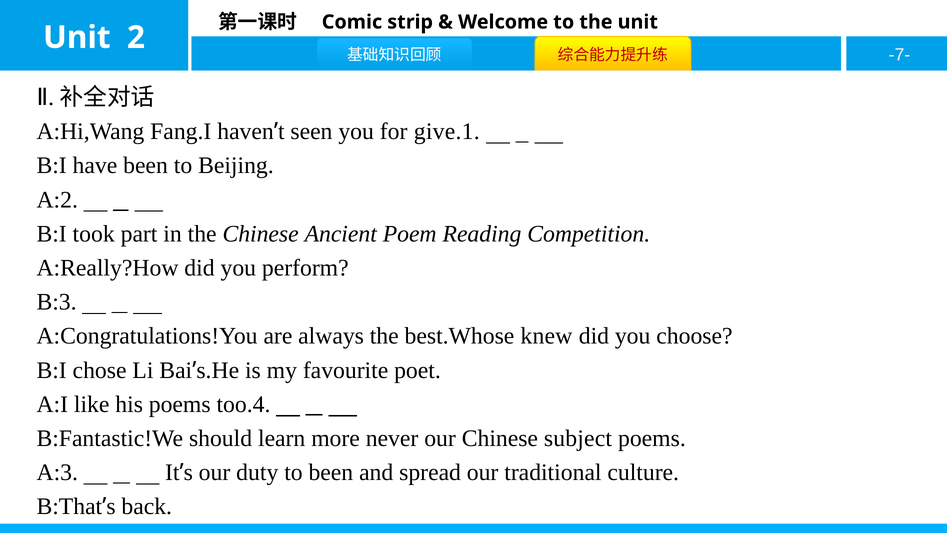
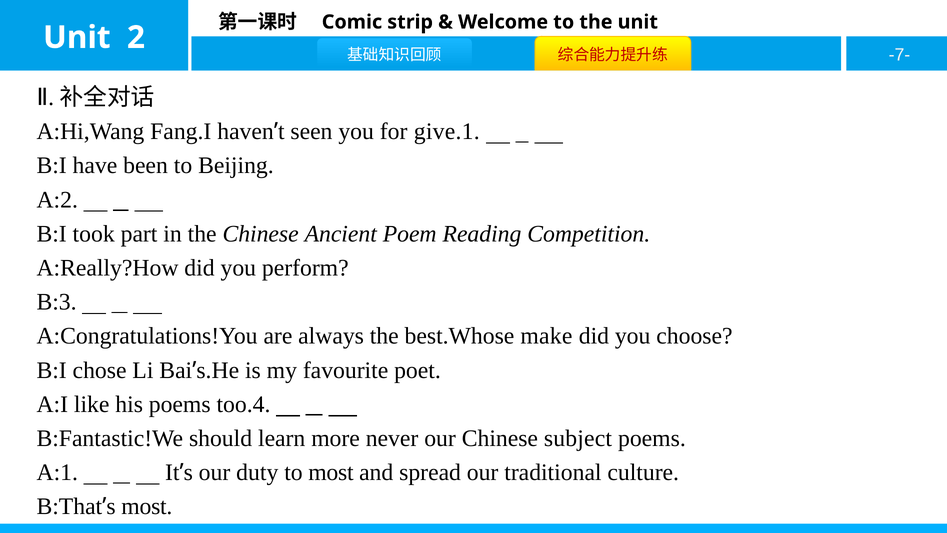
knew: knew -> make (546, 336)
A:3: A:3 -> A:1 (57, 472)
to been: been -> most (331, 472)
back: back -> most (147, 506)
